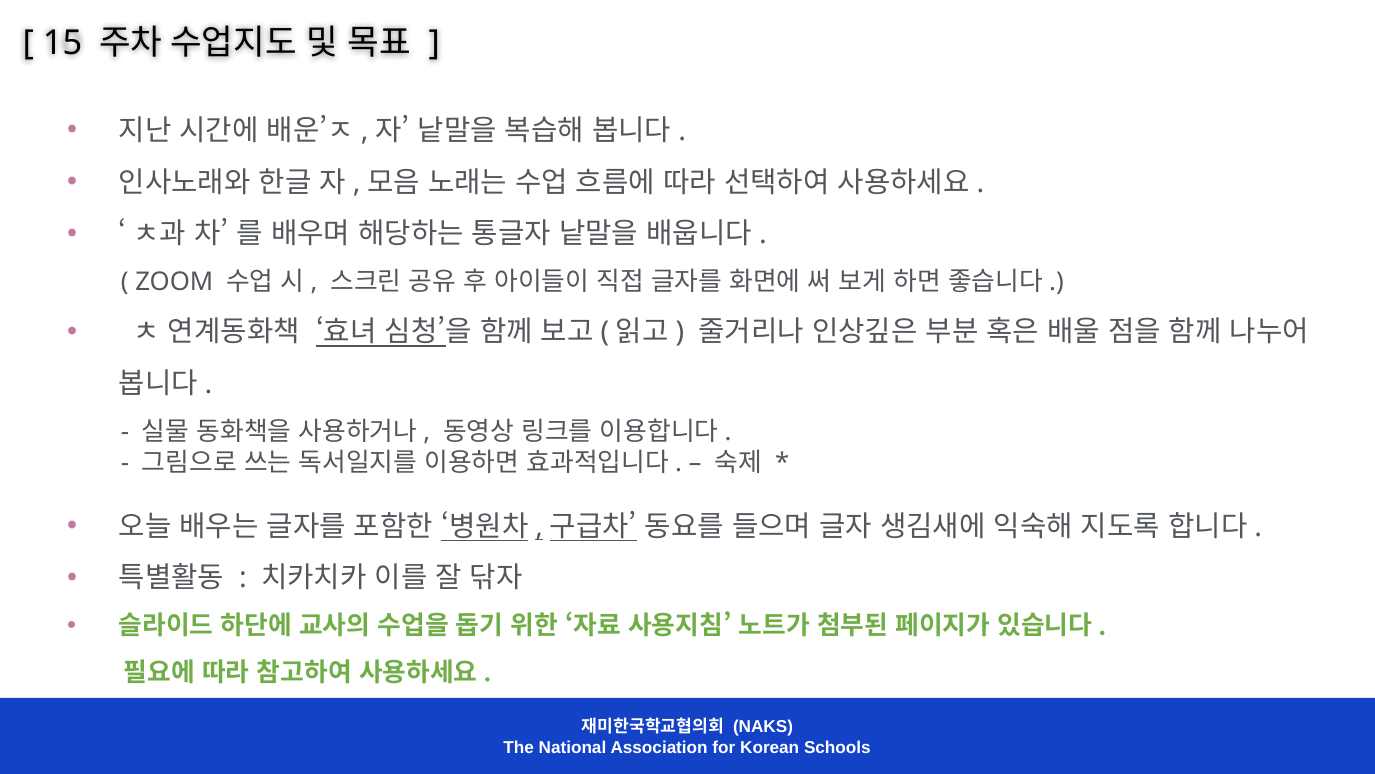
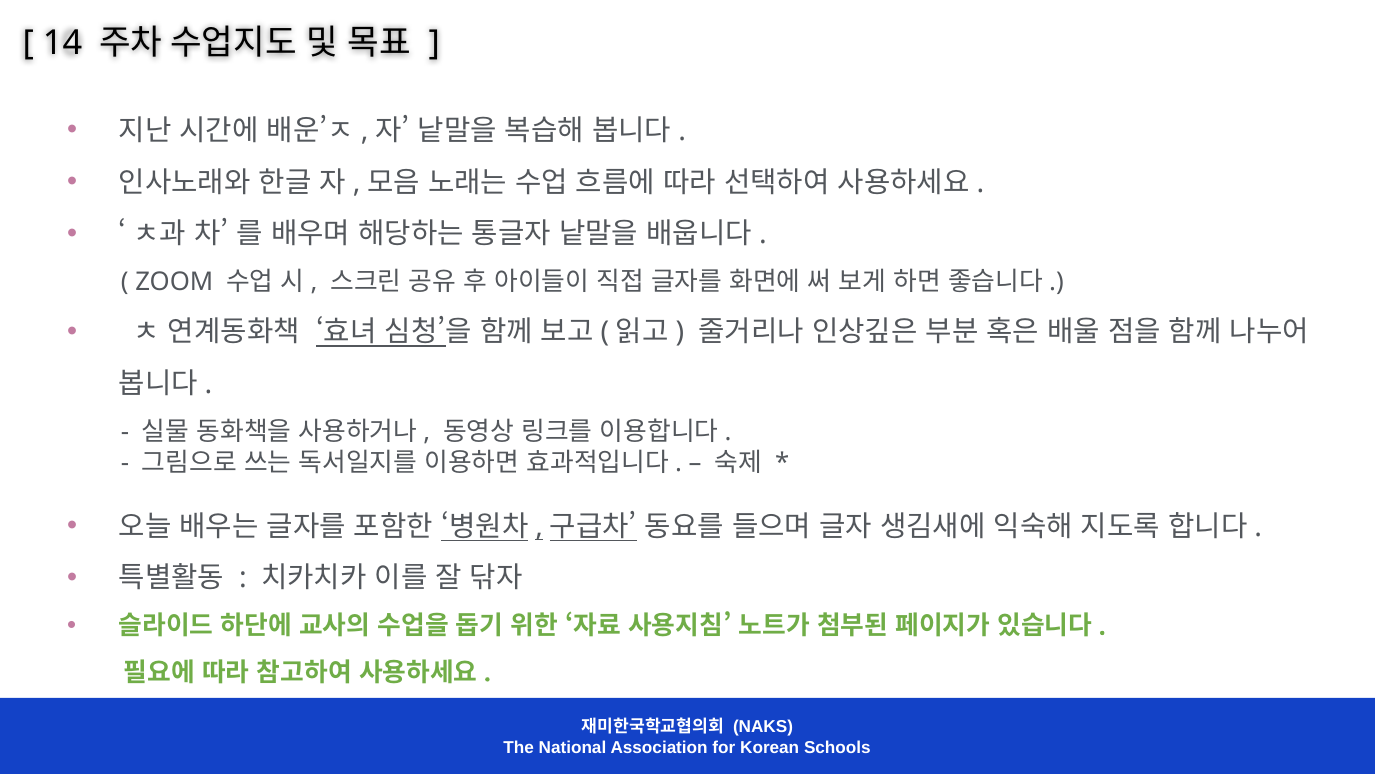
15: 15 -> 14 (62, 43)
